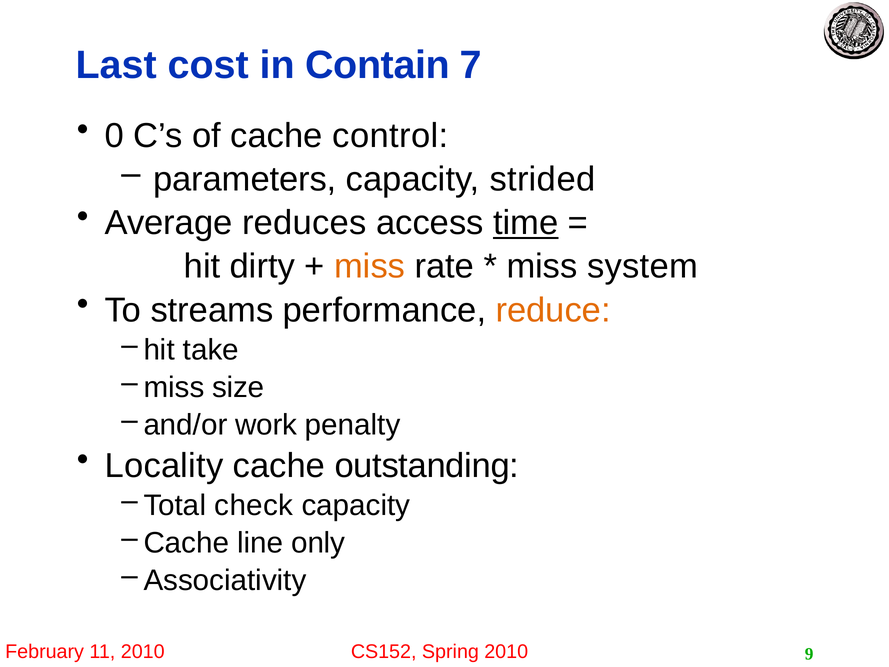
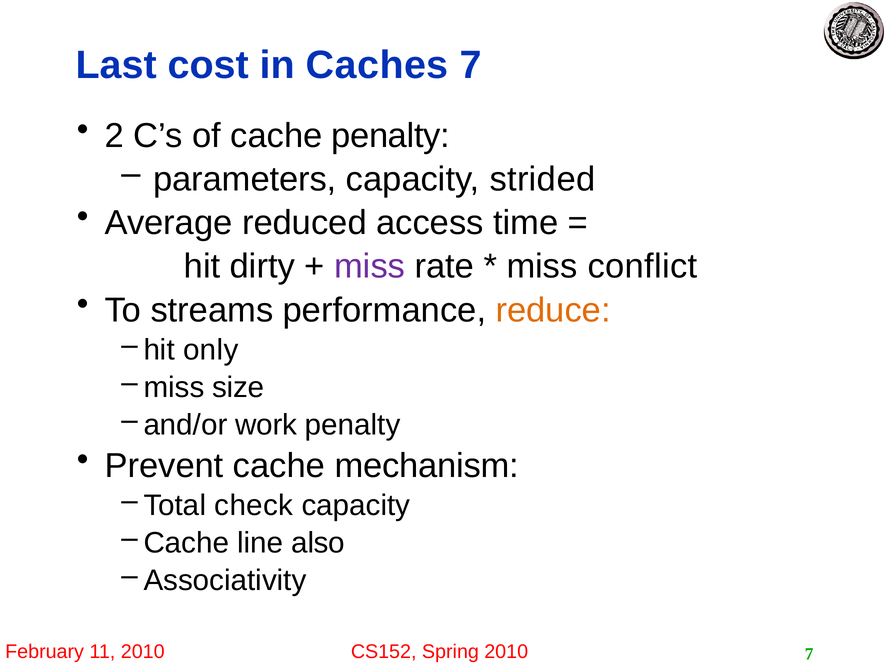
Contain: Contain -> Caches (377, 65)
0: 0 -> 2 (114, 136)
cache control: control -> penalty (391, 136)
reduces: reduces -> reduced (304, 223)
time underline: present -> none (526, 223)
miss colour: orange -> purple (370, 266)
system: system -> conflict (643, 266)
take: take -> only (211, 350)
Locality: Locality -> Prevent (164, 466)
outstanding: outstanding -> mechanism (427, 466)
only: only -> also (318, 543)
9: 9 -> 7 (809, 654)
